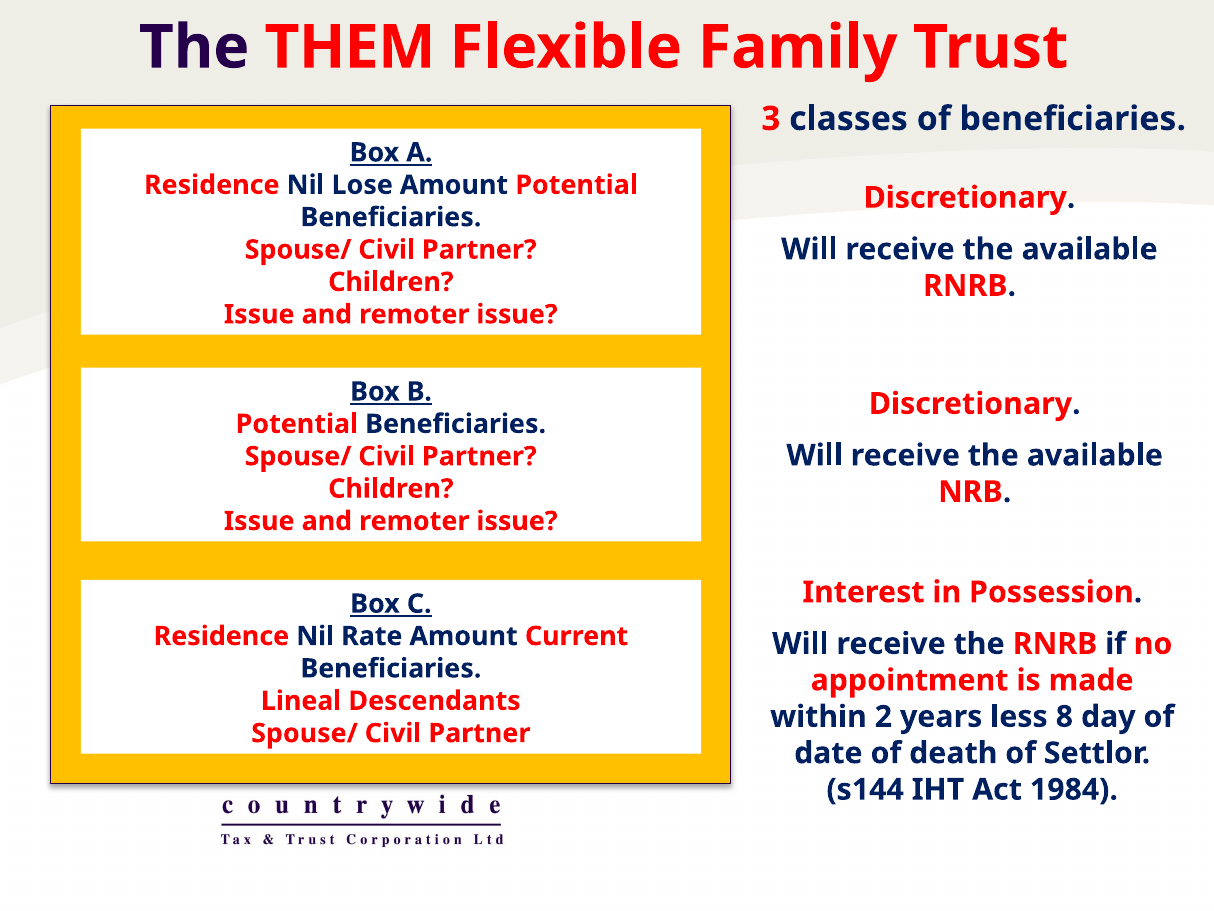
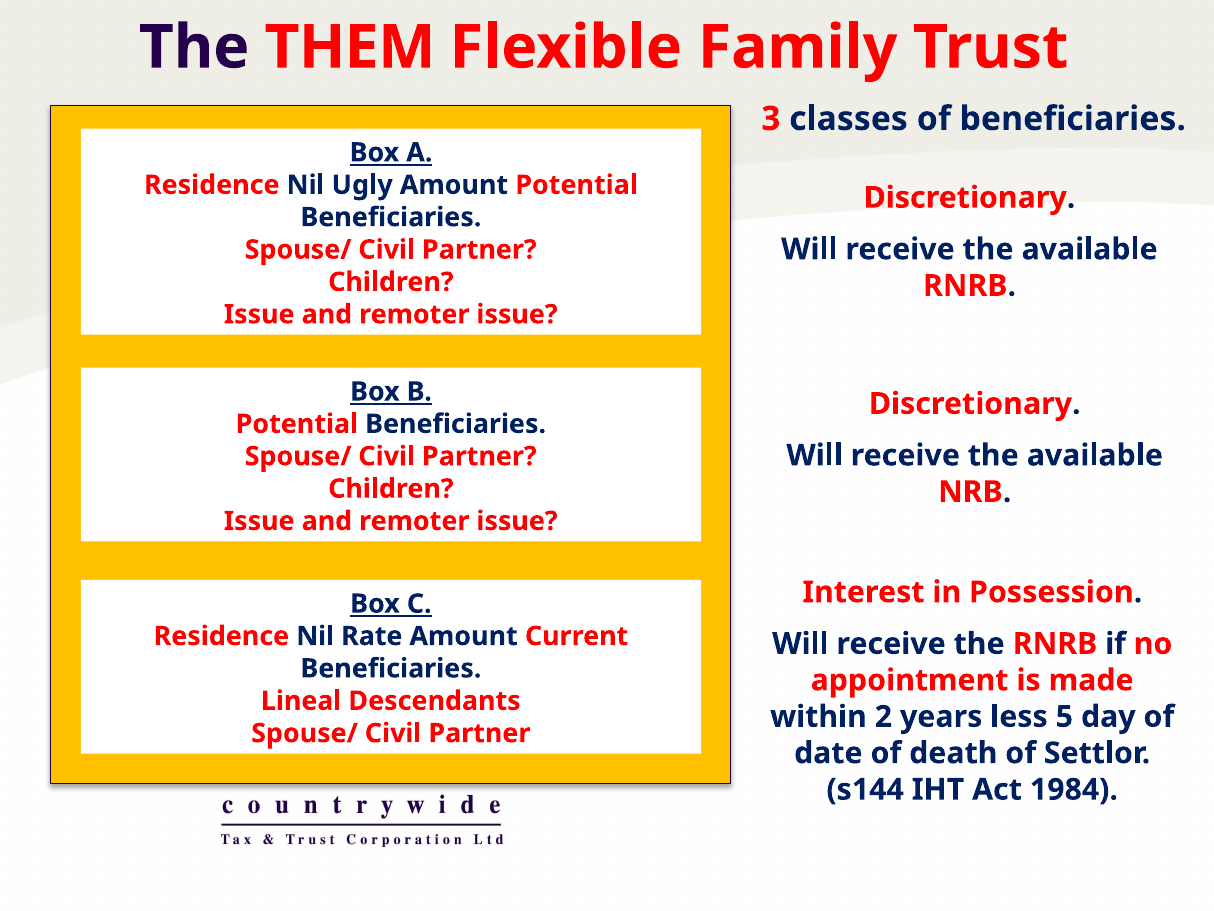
Lose: Lose -> Ugly (362, 185)
8: 8 -> 5 (1064, 716)
